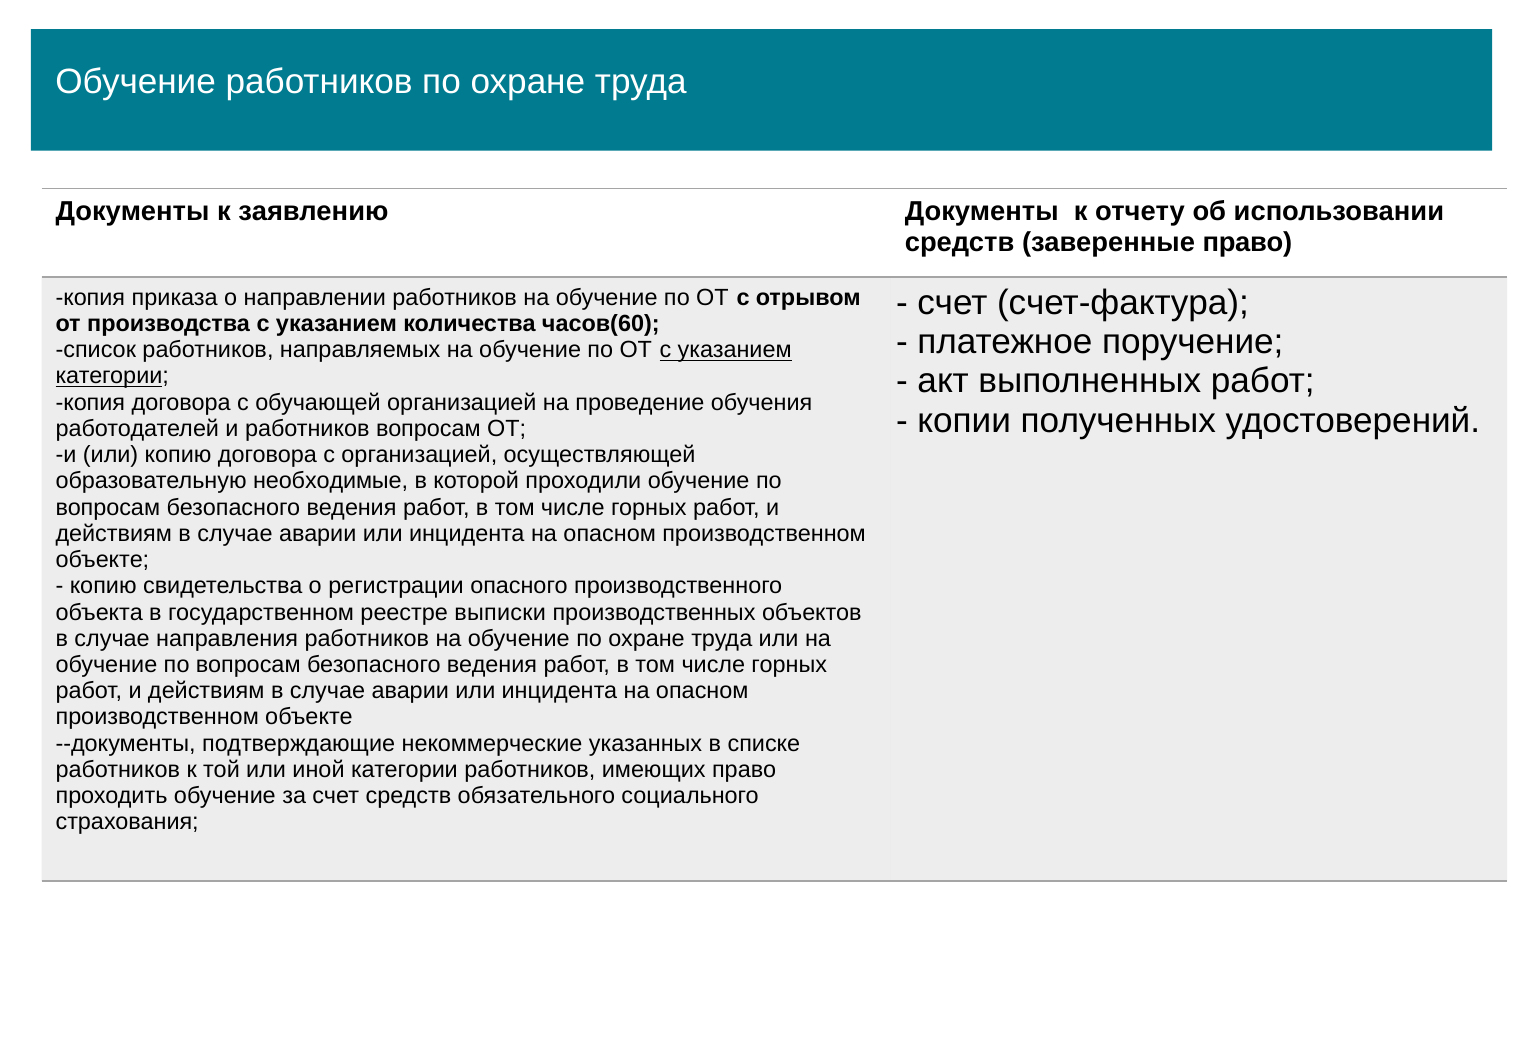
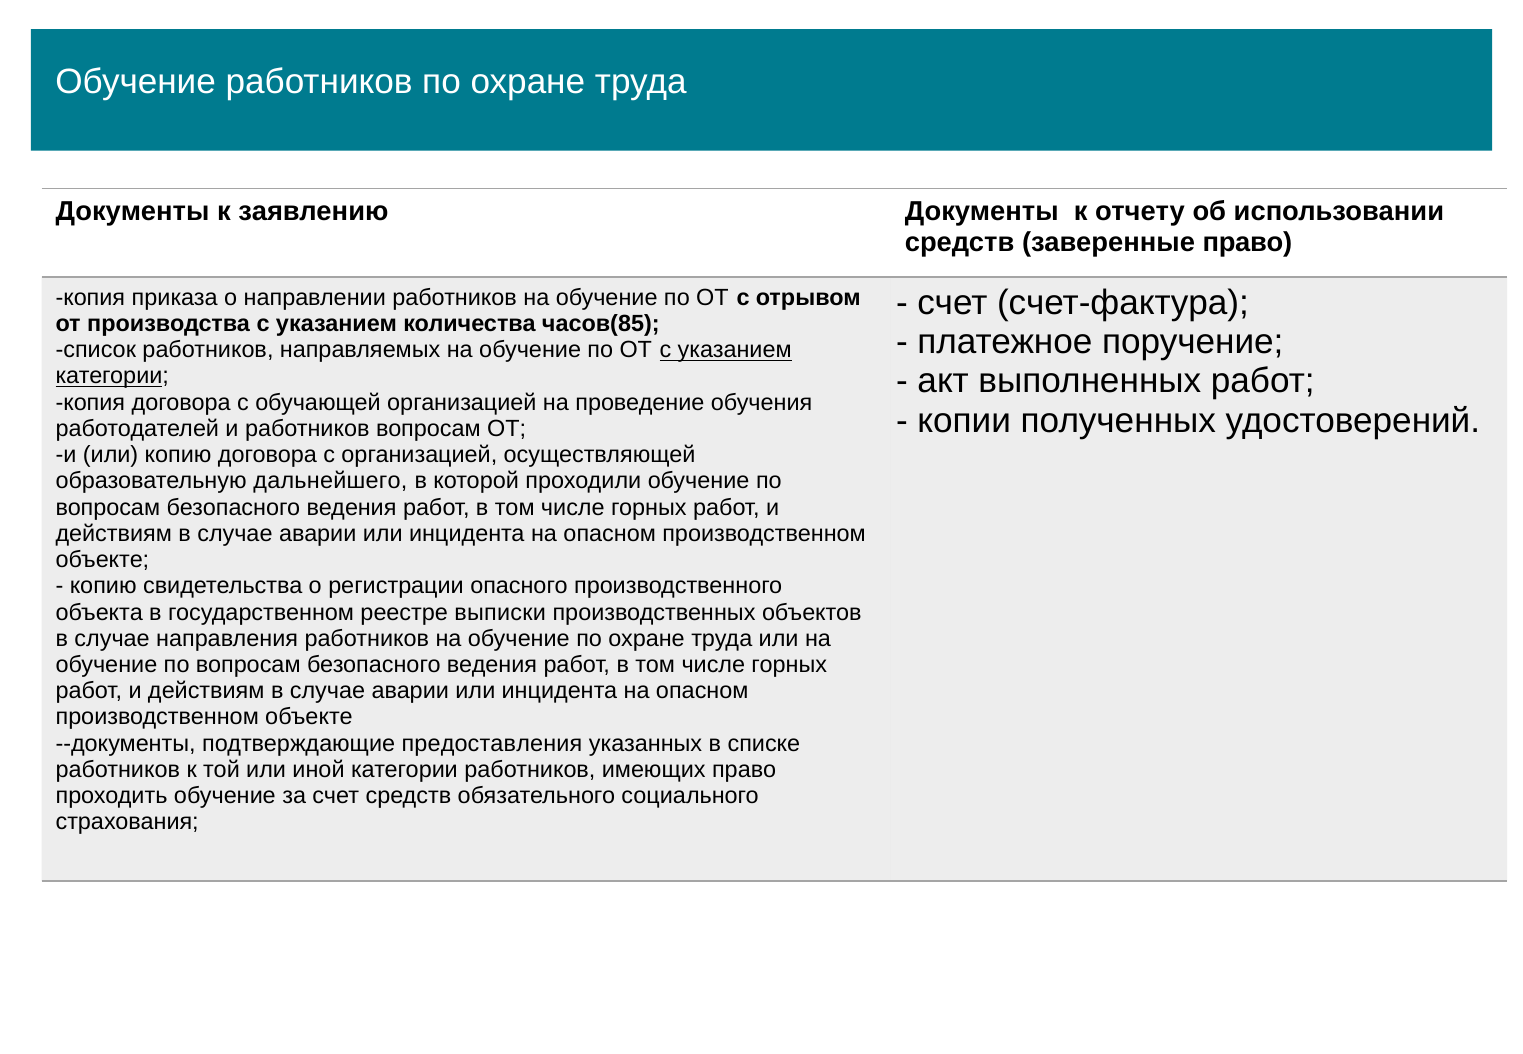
часов(60: часов(60 -> часов(85 (601, 324)
необходимые: необходимые -> дальнейшего (330, 481)
некоммерческие: некоммерческие -> предоставления (492, 744)
